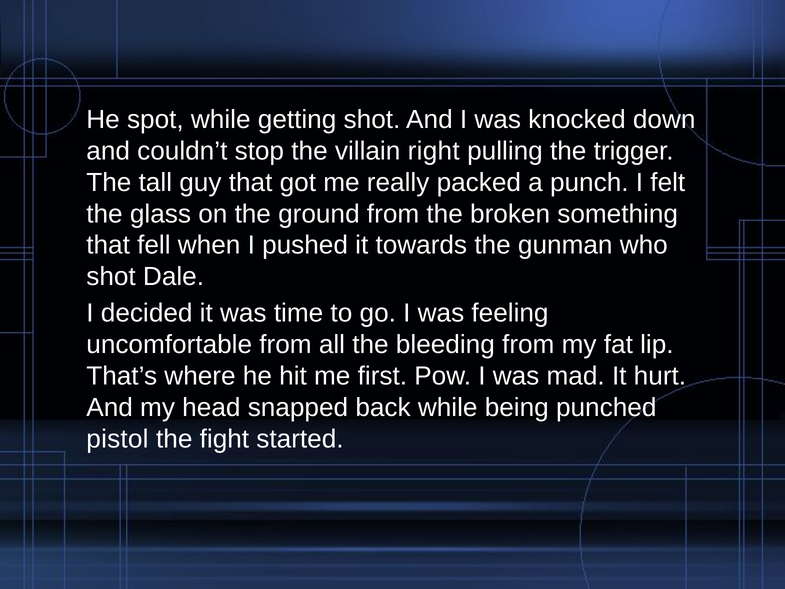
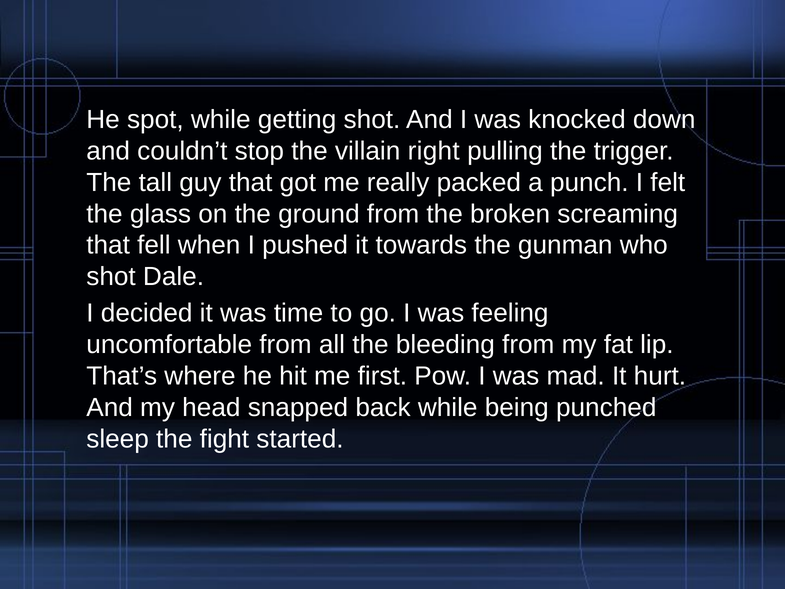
something: something -> screaming (618, 214)
pistol: pistol -> sleep (118, 439)
